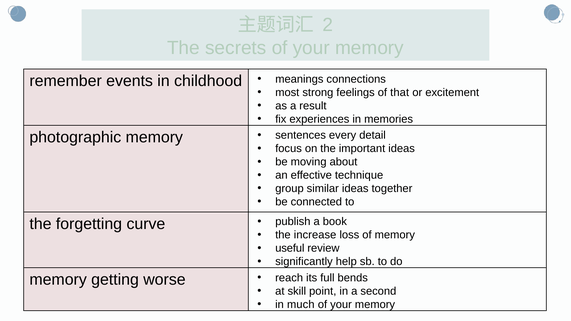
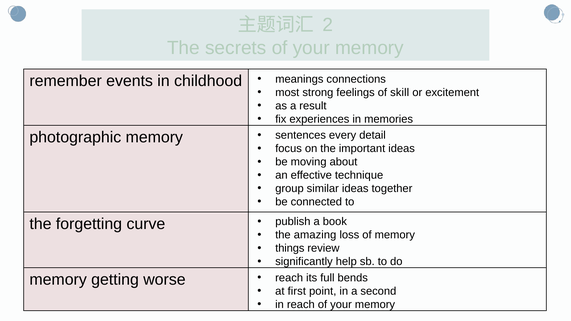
that: that -> skill (400, 93)
increase: increase -> amazing (315, 235)
useful: useful -> things (290, 248)
skill: skill -> first (297, 291)
in much: much -> reach (301, 305)
